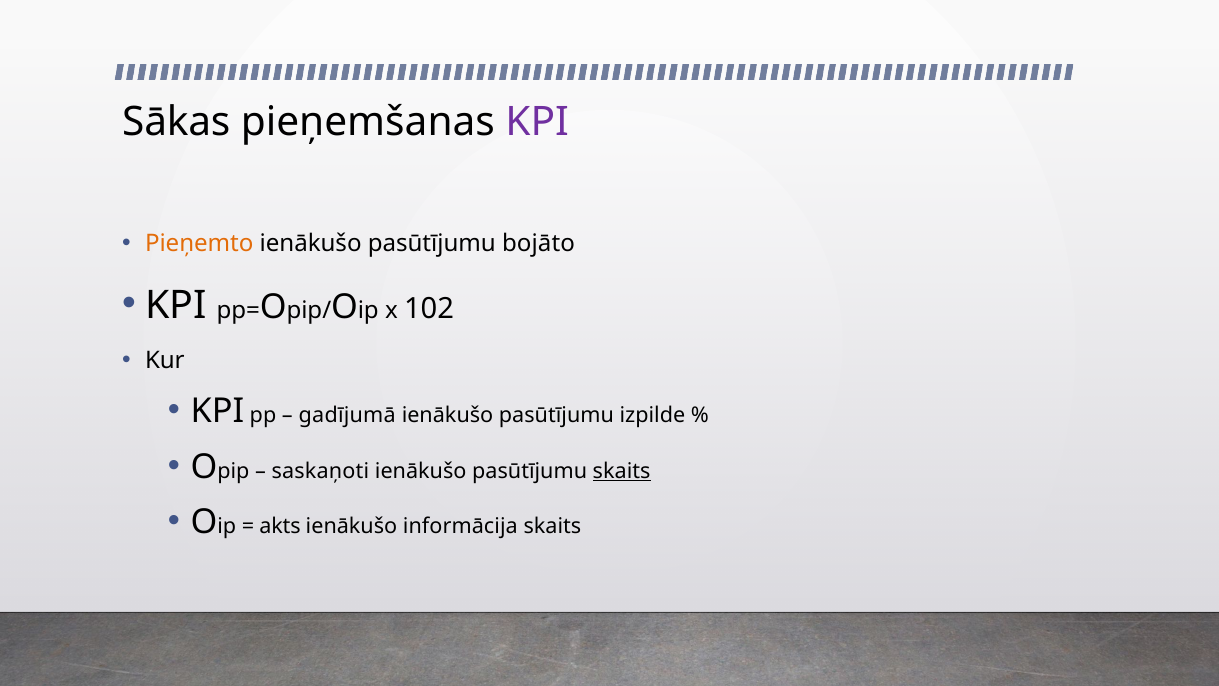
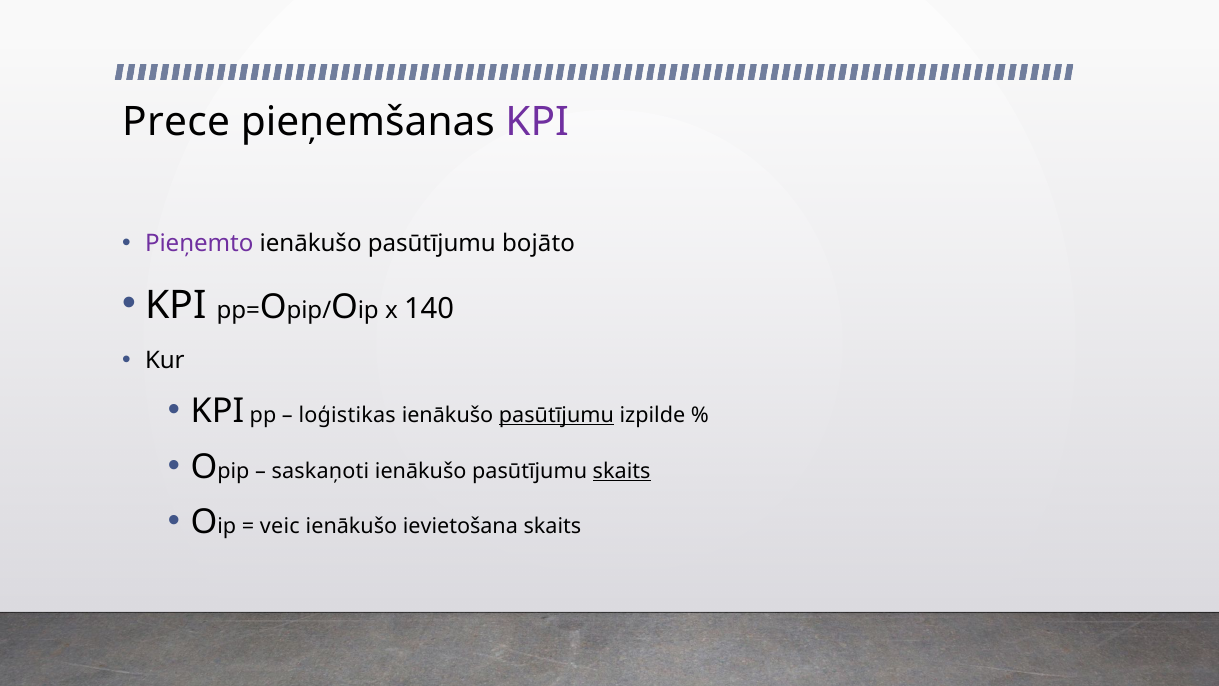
Sākas: Sākas -> Prece (176, 122)
Pieņemto colour: orange -> purple (199, 244)
102: 102 -> 140 (429, 308)
gadījumā: gadījumā -> loģistikas (347, 415)
pasūtījumu underline: none -> present (556, 415)
akts: akts -> veic (280, 526)
informācija: informācija -> ievietošana (460, 526)
